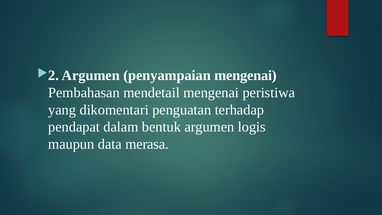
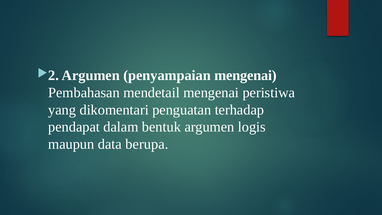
merasa: merasa -> berupa (147, 144)
